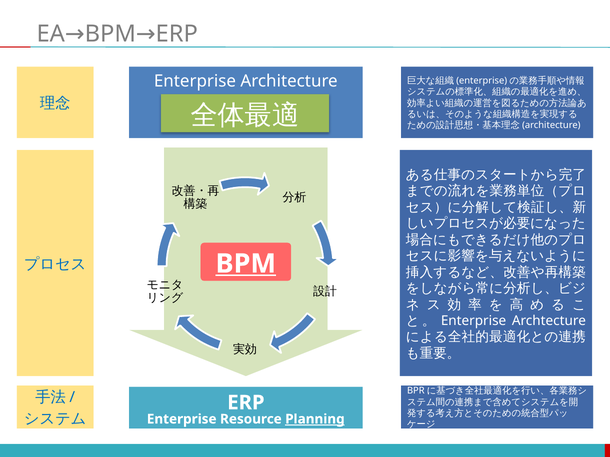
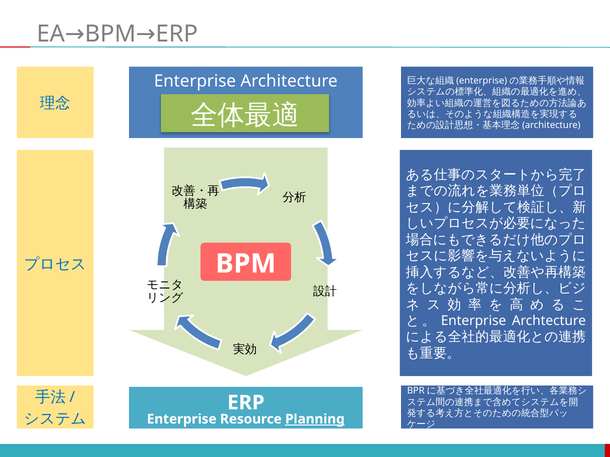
BPM underline: present -> none (246, 264)
